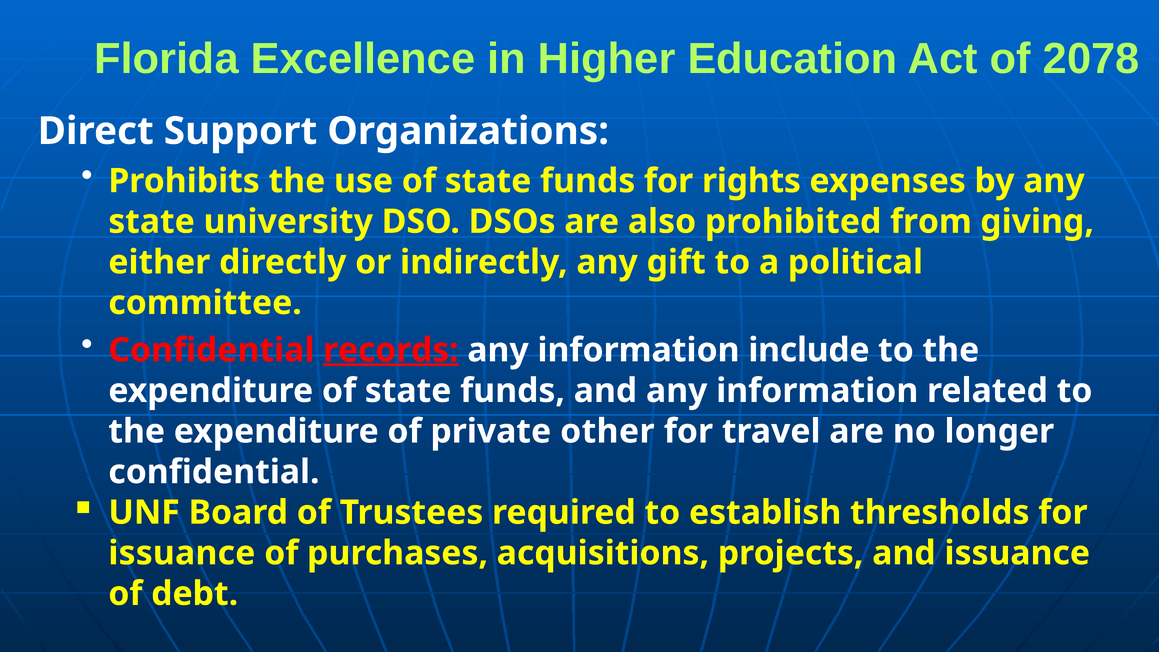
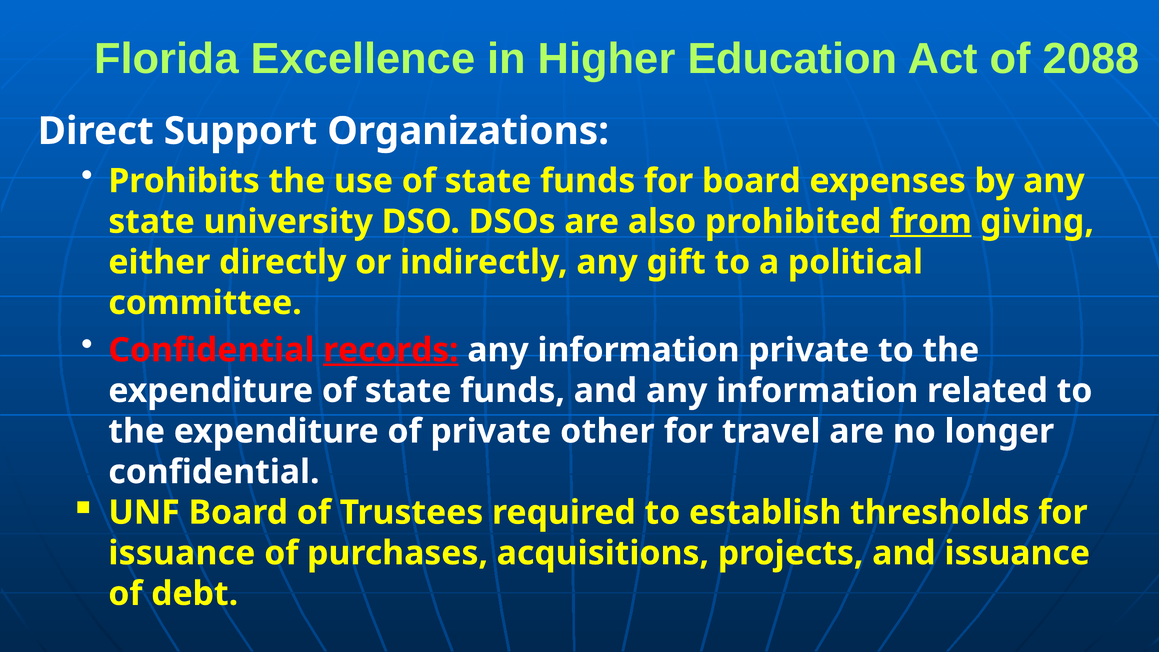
2078: 2078 -> 2088 (1091, 59)
for rights: rights -> board (751, 181)
from underline: none -> present (931, 222)
information include: include -> private (809, 350)
